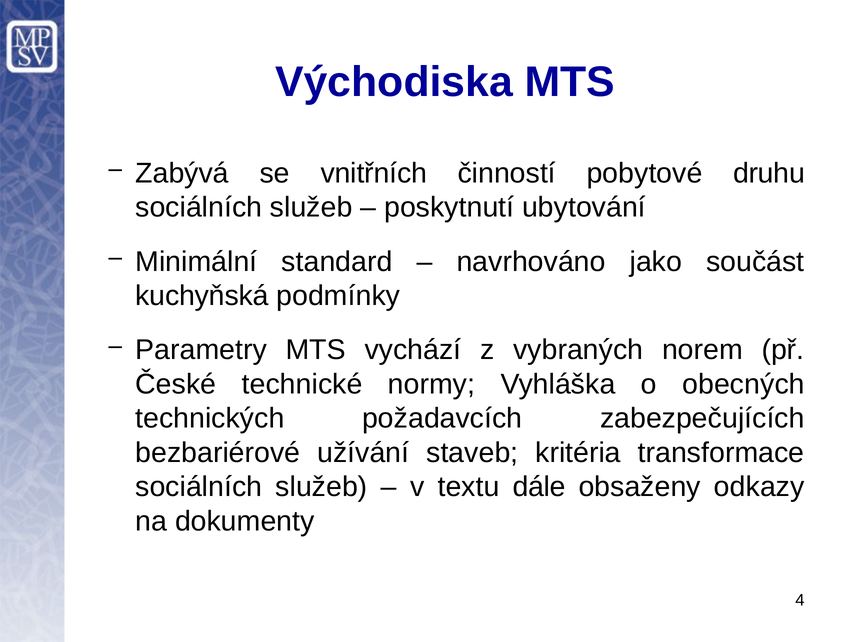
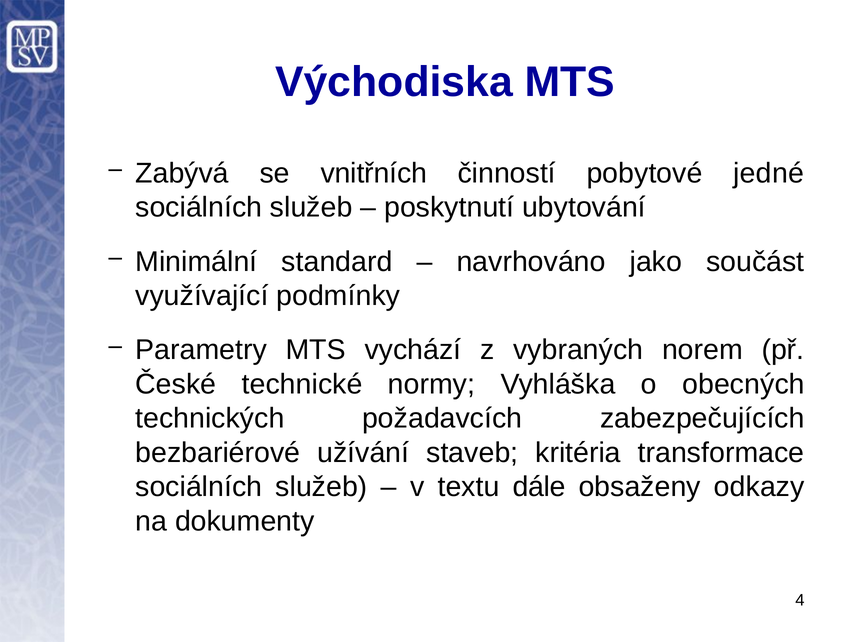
druhu: druhu -> jedné (769, 173)
kuchyňská: kuchyňská -> využívající (202, 296)
